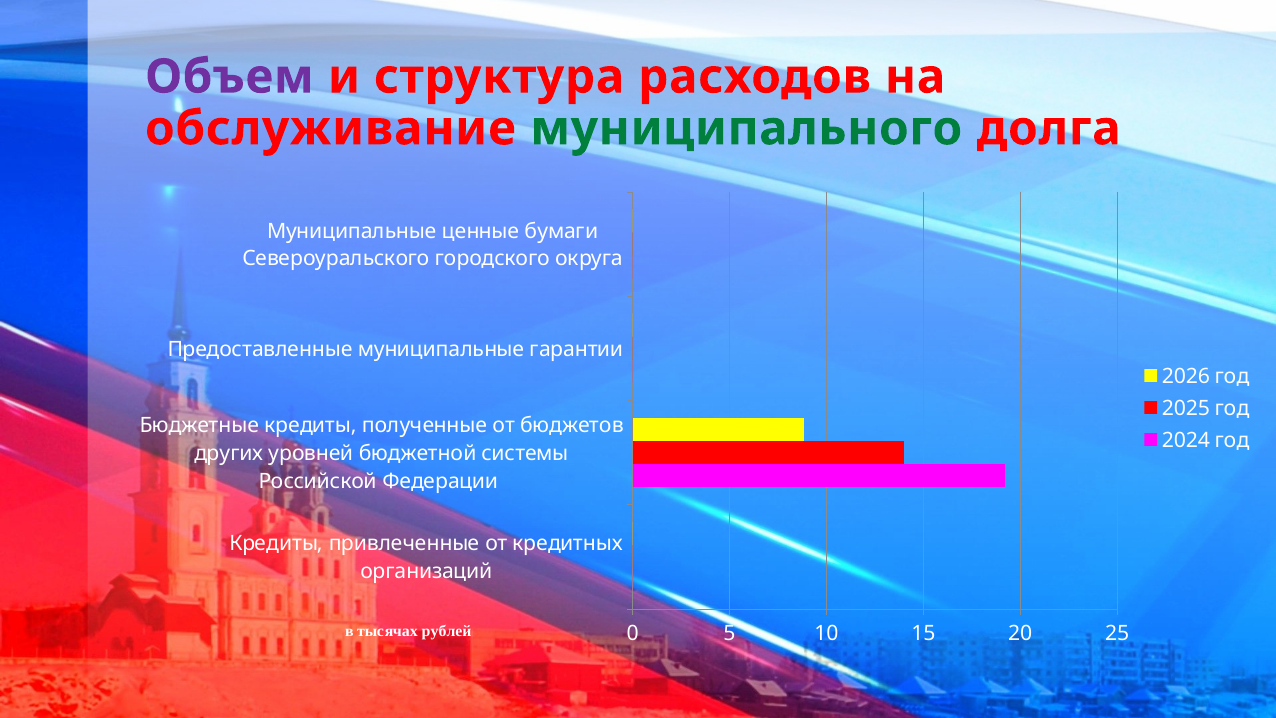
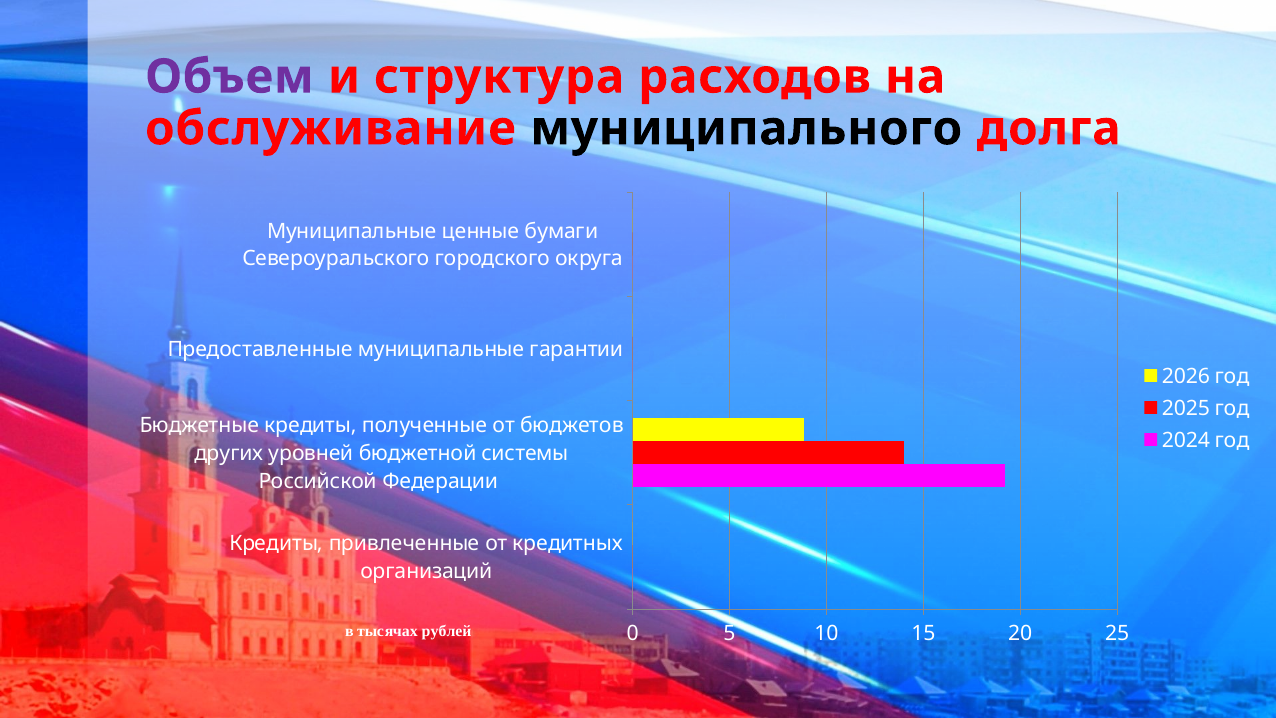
муниципального colour: green -> black (746, 129)
